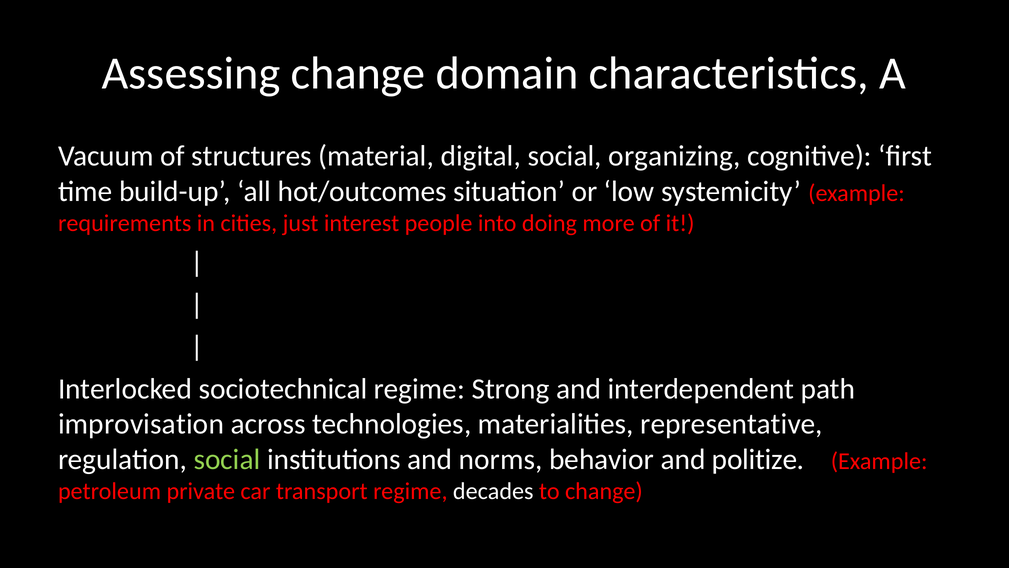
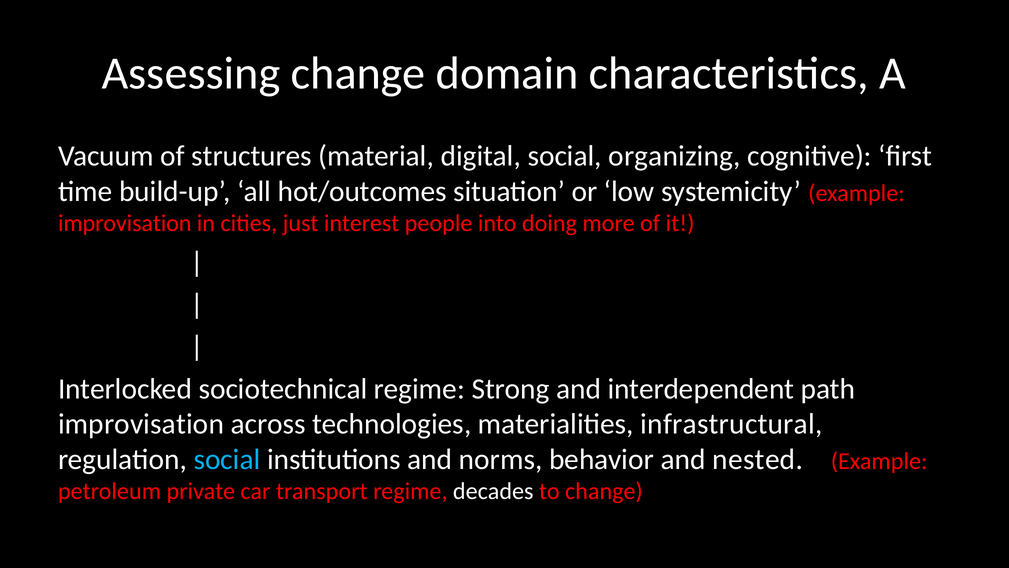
requirements: requirements -> improvisation (125, 223)
representative: representative -> infrastructural (731, 424)
social colour: light green -> light blue (227, 459)
politize: politize -> nested (758, 459)
